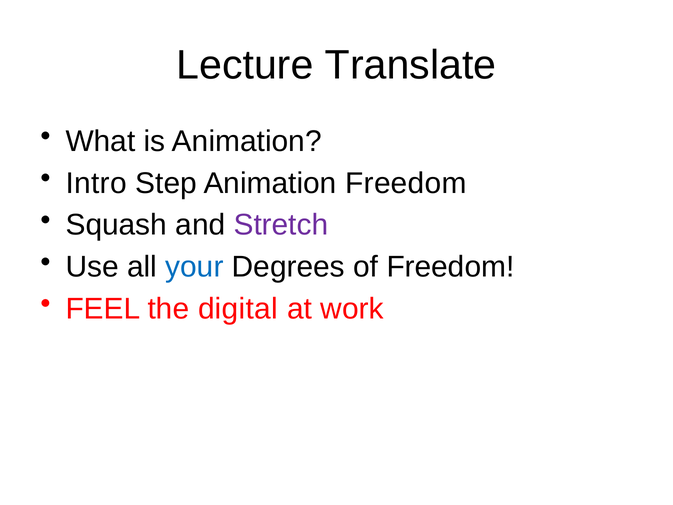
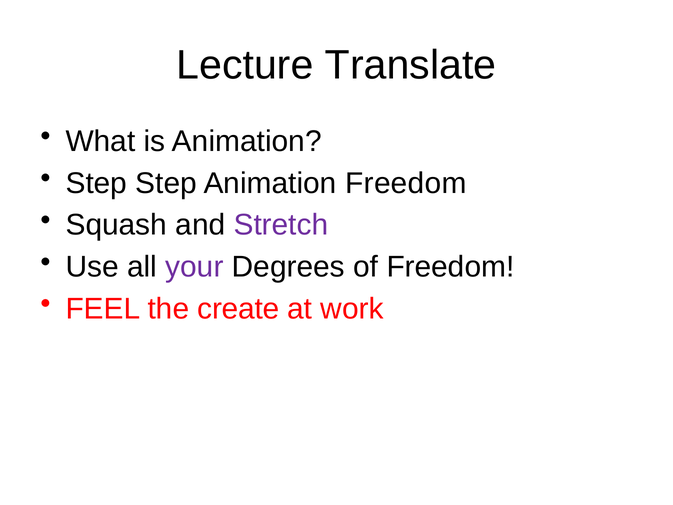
Intro: Intro -> Step (96, 183)
your colour: blue -> purple (194, 267)
digital: digital -> create (238, 309)
